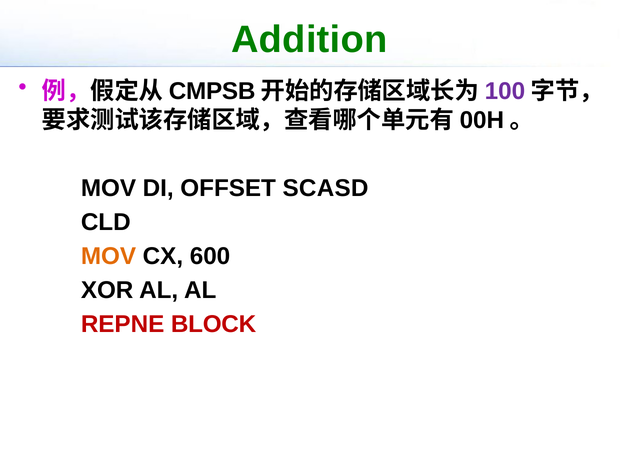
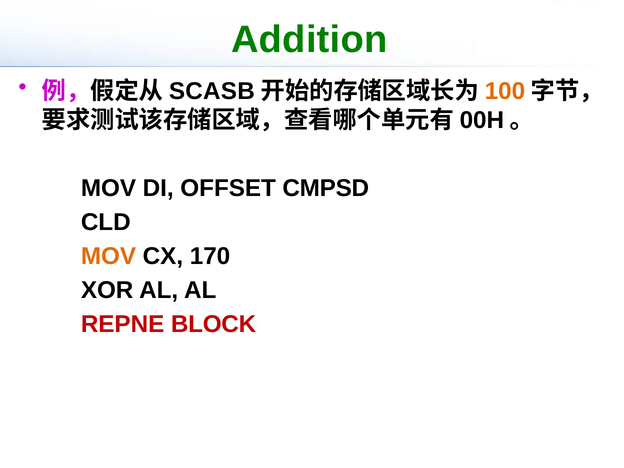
CMPSB: CMPSB -> SCASB (212, 91)
100 colour: purple -> orange (505, 91)
SCASD: SCASD -> CMPSD (326, 188)
600: 600 -> 170 (210, 256)
